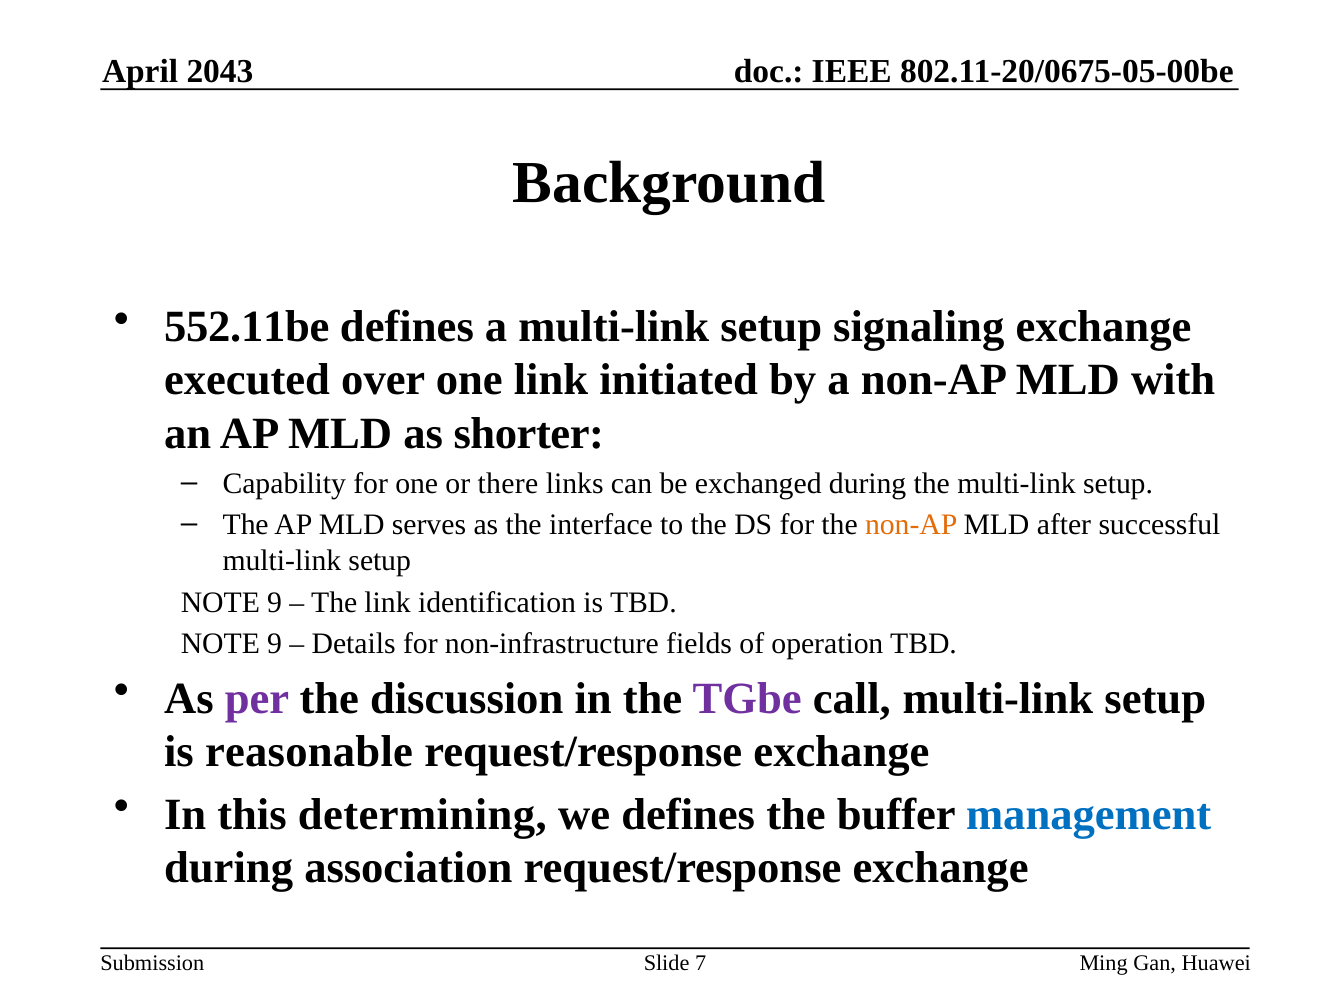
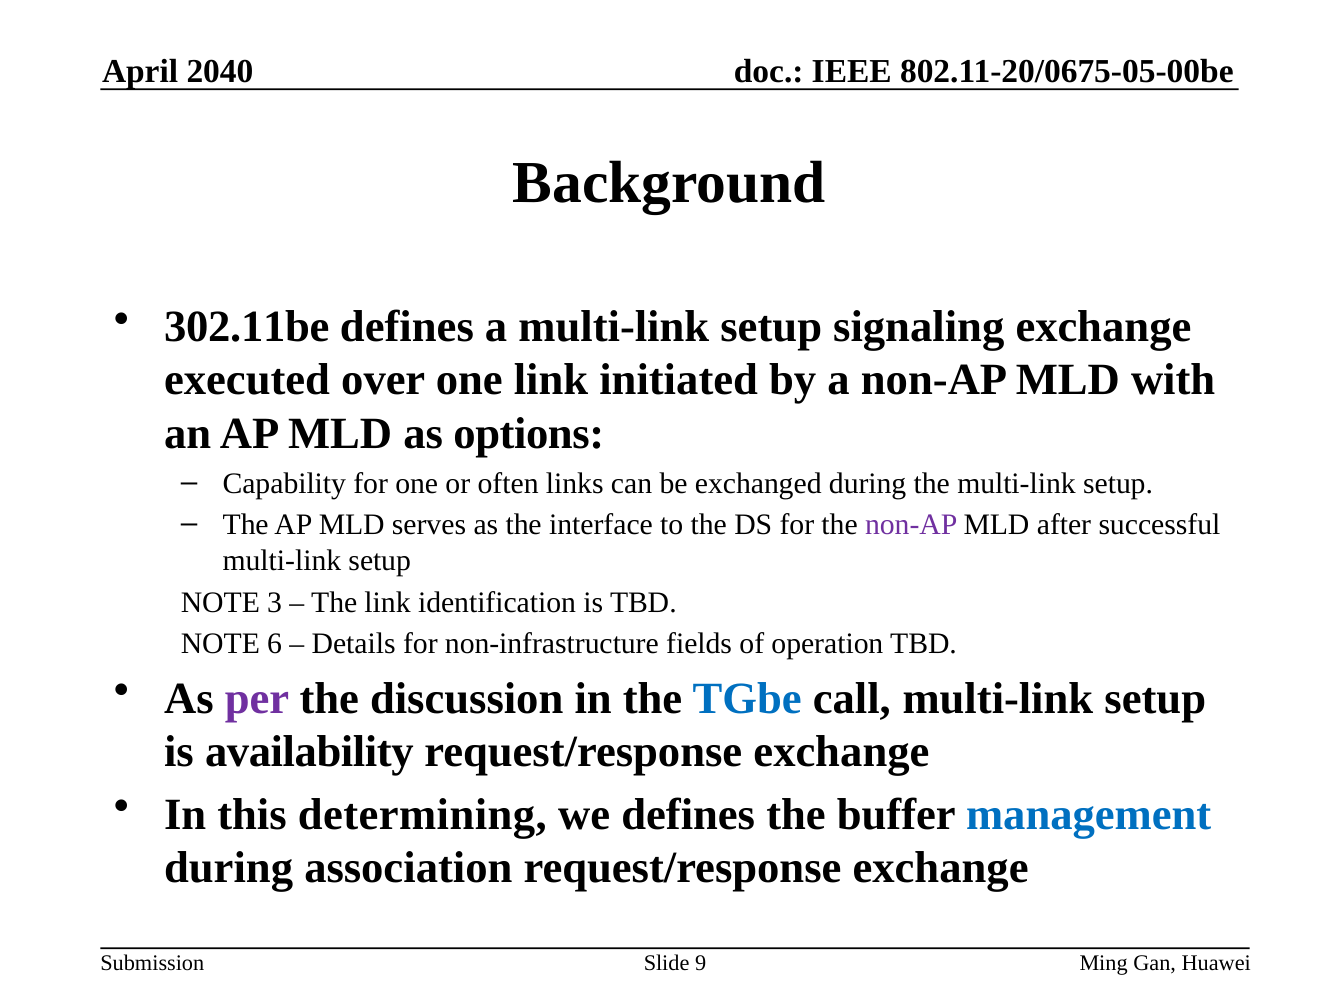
2043: 2043 -> 2040 (220, 71)
552.11be: 552.11be -> 302.11be (247, 327)
shorter: shorter -> options (529, 434)
there: there -> often (508, 483)
non-AP colour: orange -> purple (911, 525)
9: 9 -> 3 (275, 602)
9: 9 -> 6 (275, 644)
TGbe colour: purple -> blue (747, 699)
reasonable: reasonable -> availability (309, 752)
7: 7 -> 9 (701, 963)
